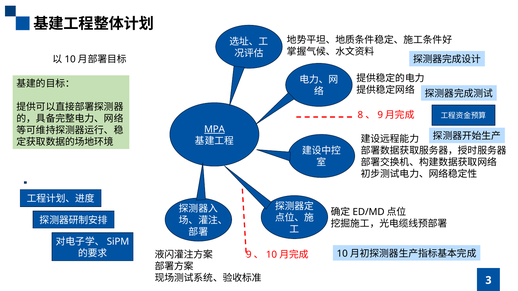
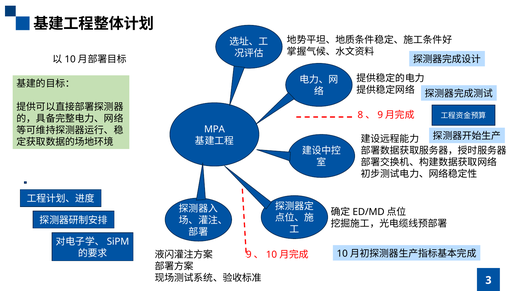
MPA underline: present -> none (214, 129)
